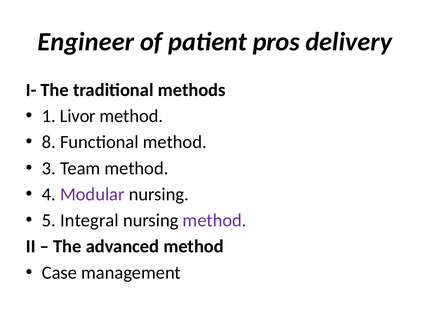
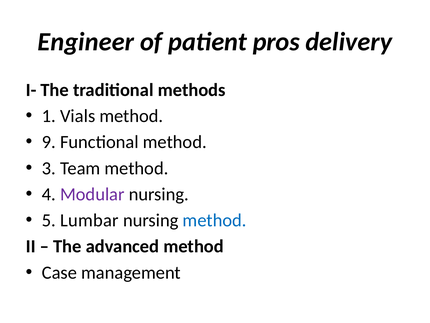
Livor: Livor -> Vials (78, 116)
8: 8 -> 9 (49, 142)
Integral: Integral -> Lumbar (89, 220)
method colour: purple -> blue (215, 220)
